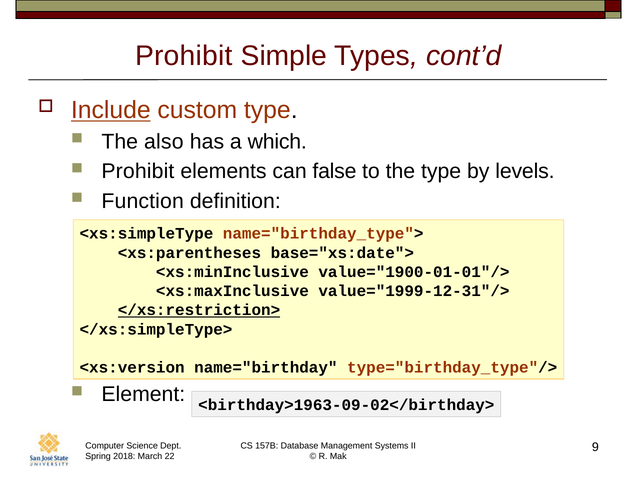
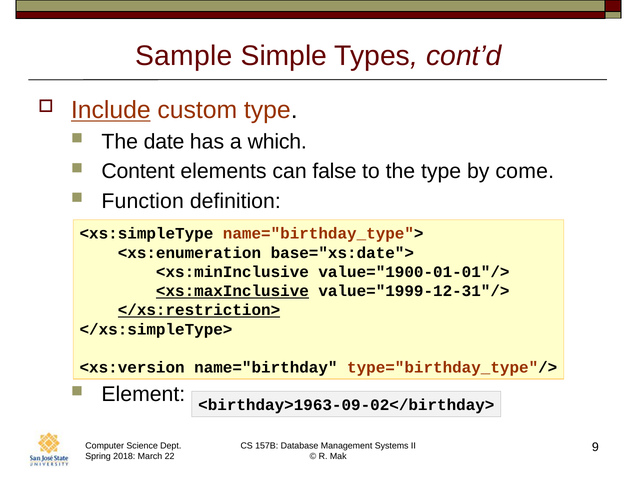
Prohibit: Prohibit -> Sample (184, 56)
also: also -> date (164, 142)
Prohibit: Prohibit -> Content (138, 171)
levels: levels -> come (525, 171)
<xs:parentheses: <xs:parentheses -> <xs:enumeration (189, 253)
<xs:maxInclusive underline: none -> present (232, 291)
